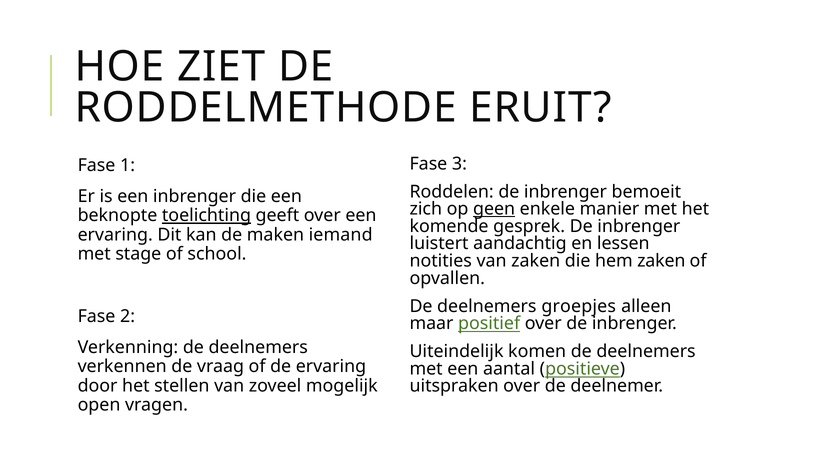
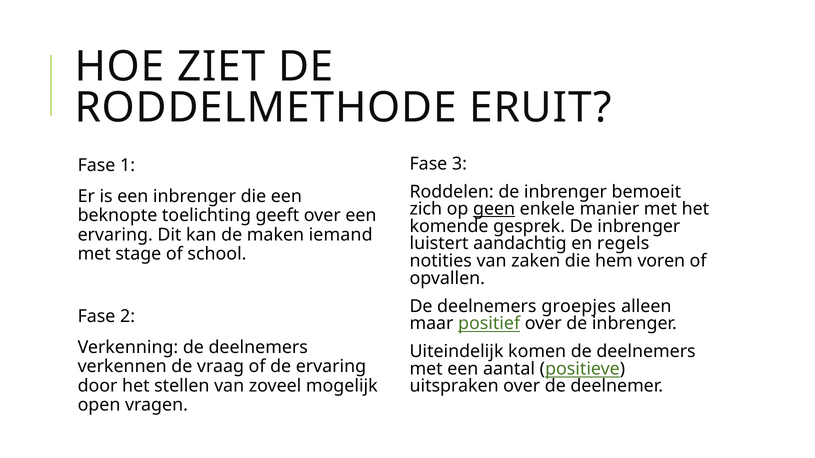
toelichting underline: present -> none (206, 216)
lessen: lessen -> regels (623, 244)
hem zaken: zaken -> voren (661, 261)
